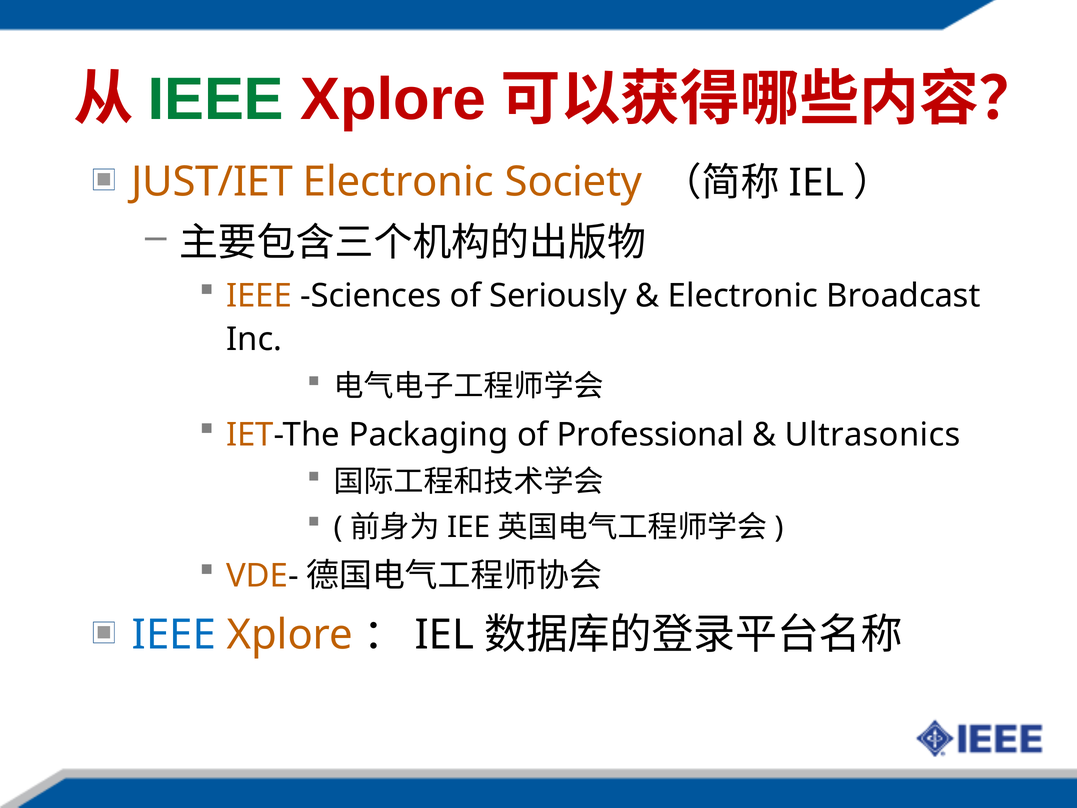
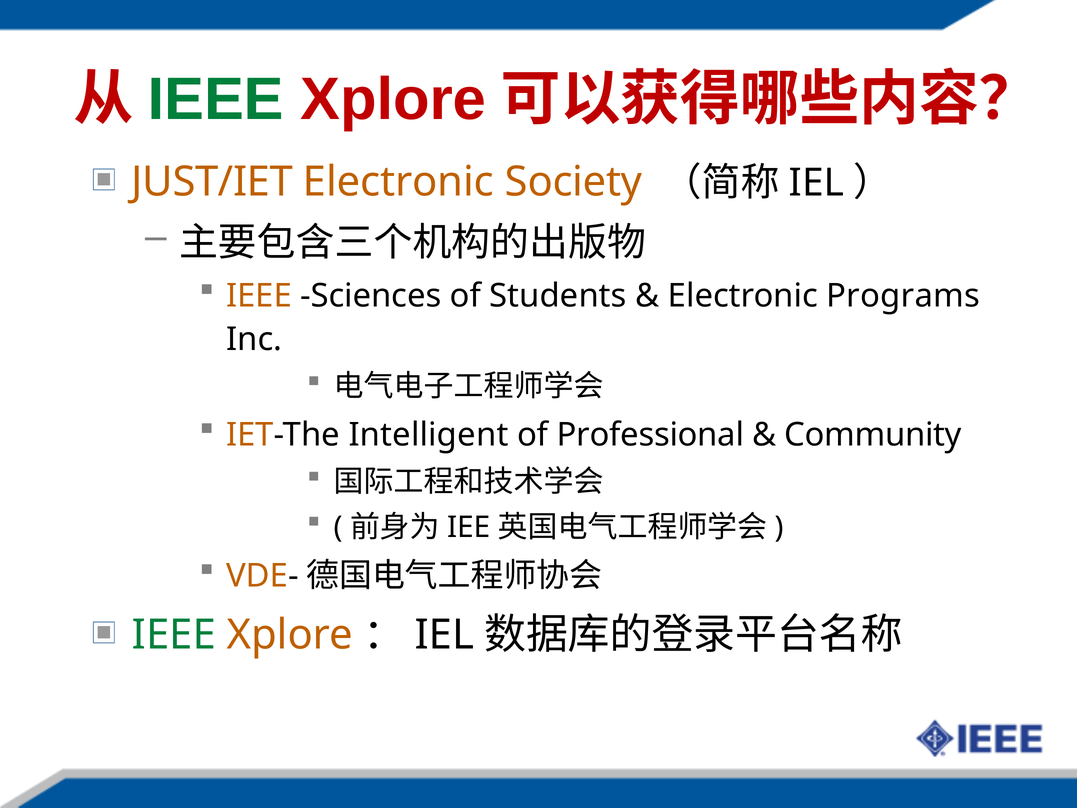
Seriously: Seriously -> Students (558, 296)
Broadcast: Broadcast -> Programs (903, 296)
Packaging: Packaging -> Intelligent (428, 435)
Ultrasonics: Ultrasonics -> Community (873, 435)
IEEE colour: blue -> green (174, 635)
